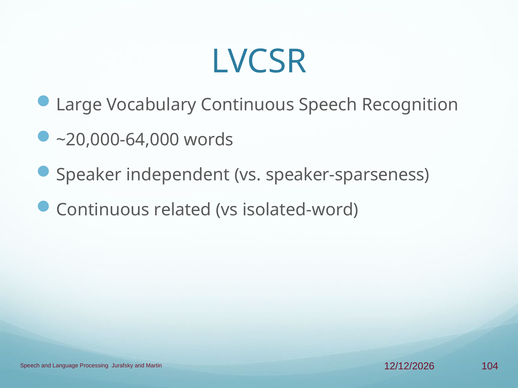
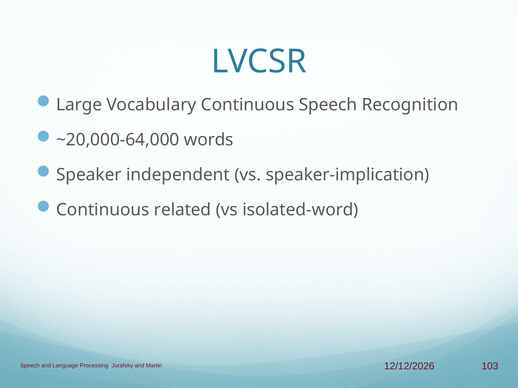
speaker-sparseness: speaker-sparseness -> speaker-implication (348, 175)
104: 104 -> 103 (490, 367)
